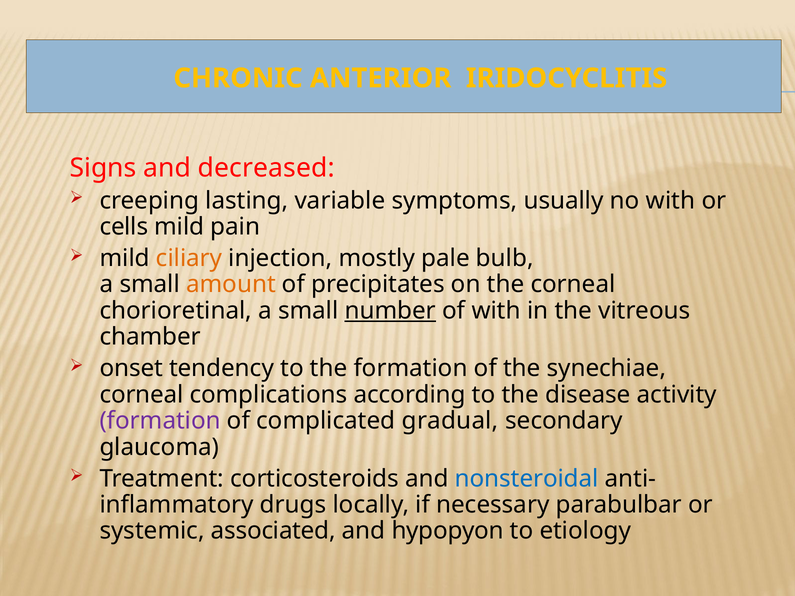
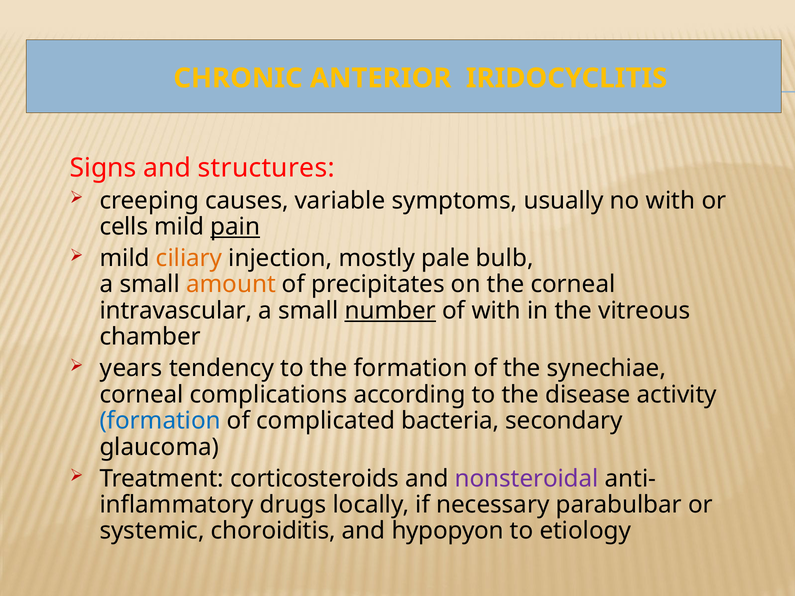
decreased: decreased -> structures (266, 168)
lasting: lasting -> causes (247, 201)
pain underline: none -> present (235, 227)
chorioretinal: chorioretinal -> intravascular (176, 311)
onset: onset -> years (131, 369)
formation colour: purple -> blue (160, 421)
gradual: gradual -> bacteria (450, 421)
nonsteroidal colour: blue -> purple (527, 479)
associated: associated -> choroiditis (273, 531)
